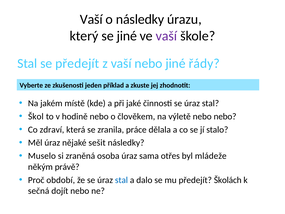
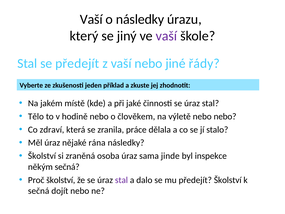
se jiné: jiné -> jiný (127, 36)
Škol: Škol -> Tělo (36, 116)
sešit: sešit -> rána (97, 143)
Muselo: Muselo -> Školství (42, 156)
otřes: otřes -> jinde (170, 156)
mládeže: mládeže -> inspekce (211, 156)
někým právě: právě -> sečná (67, 167)
Proč období: období -> školství (61, 180)
stal colour: blue -> purple (121, 180)
předejít Školách: Školách -> Školství (228, 180)
